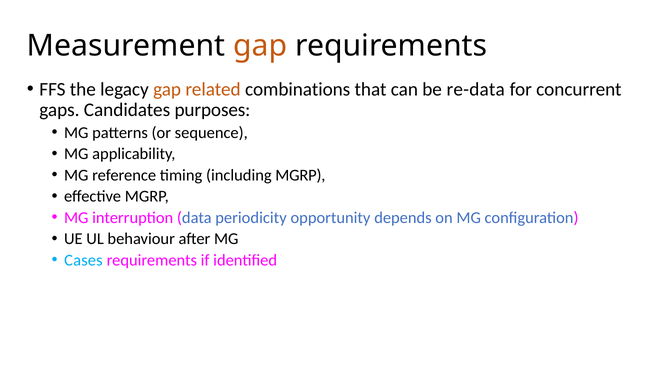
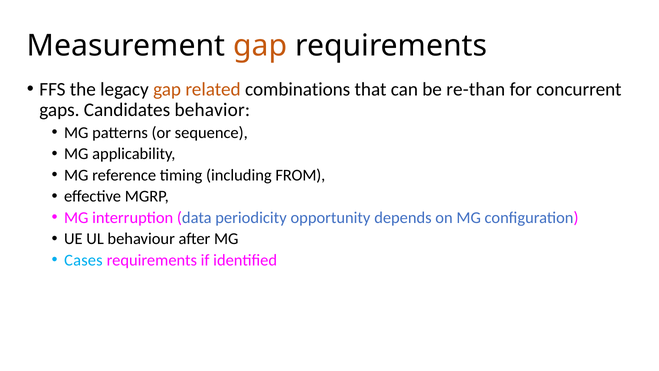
re-data: re-data -> re-than (476, 89)
purposes: purposes -> behavior (212, 110)
including MGRP: MGRP -> FROM (300, 175)
